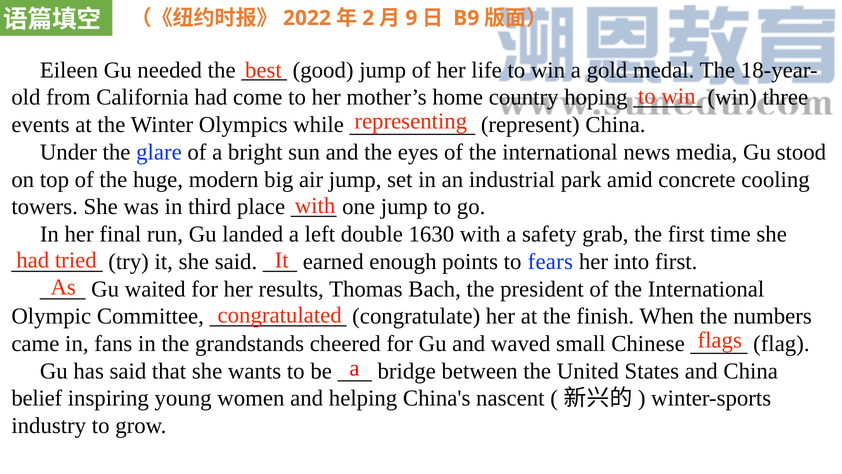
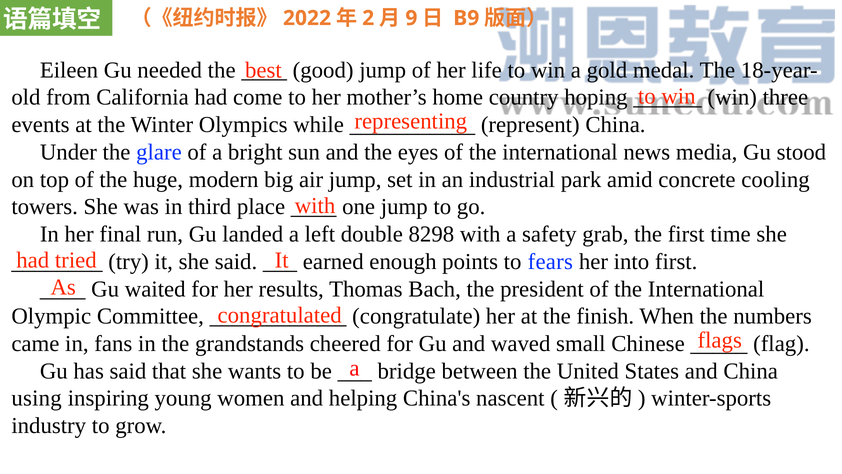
1630: 1630 -> 8298 (431, 234)
belief: belief -> using (37, 398)
